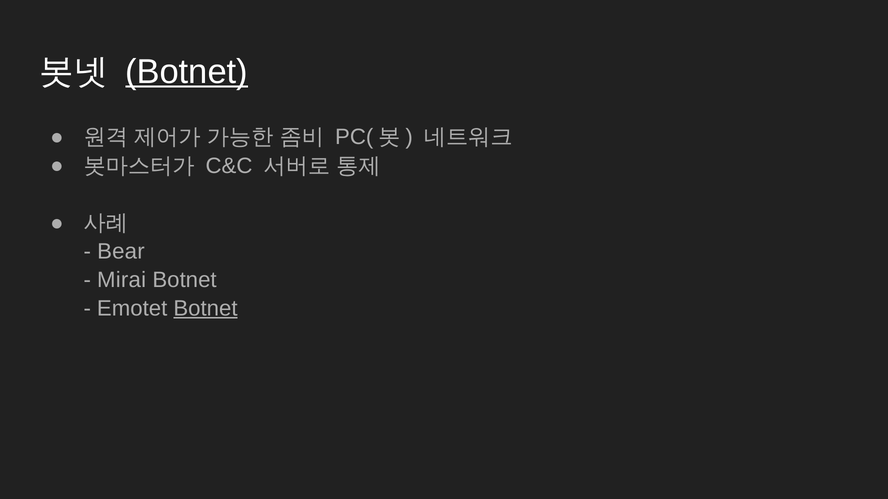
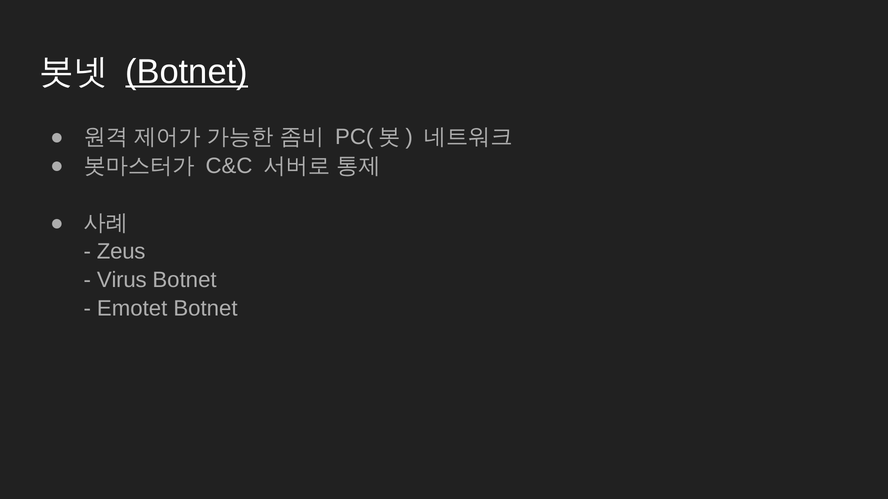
Bear: Bear -> Zeus (121, 252)
Mirai: Mirai -> Virus (122, 280)
Botnet underline: present -> none (205, 309)
